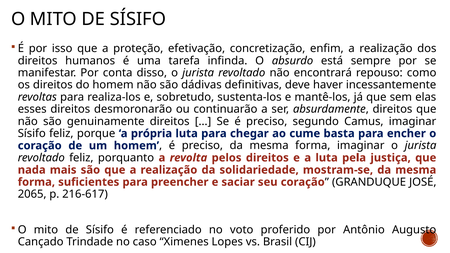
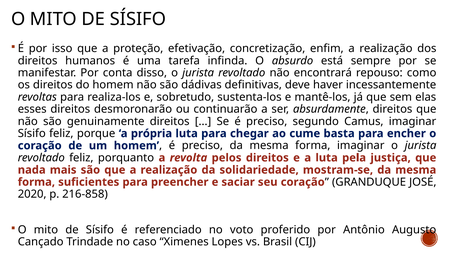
2065: 2065 -> 2020 (32, 194)
216-617: 216-617 -> 216-858 (85, 194)
